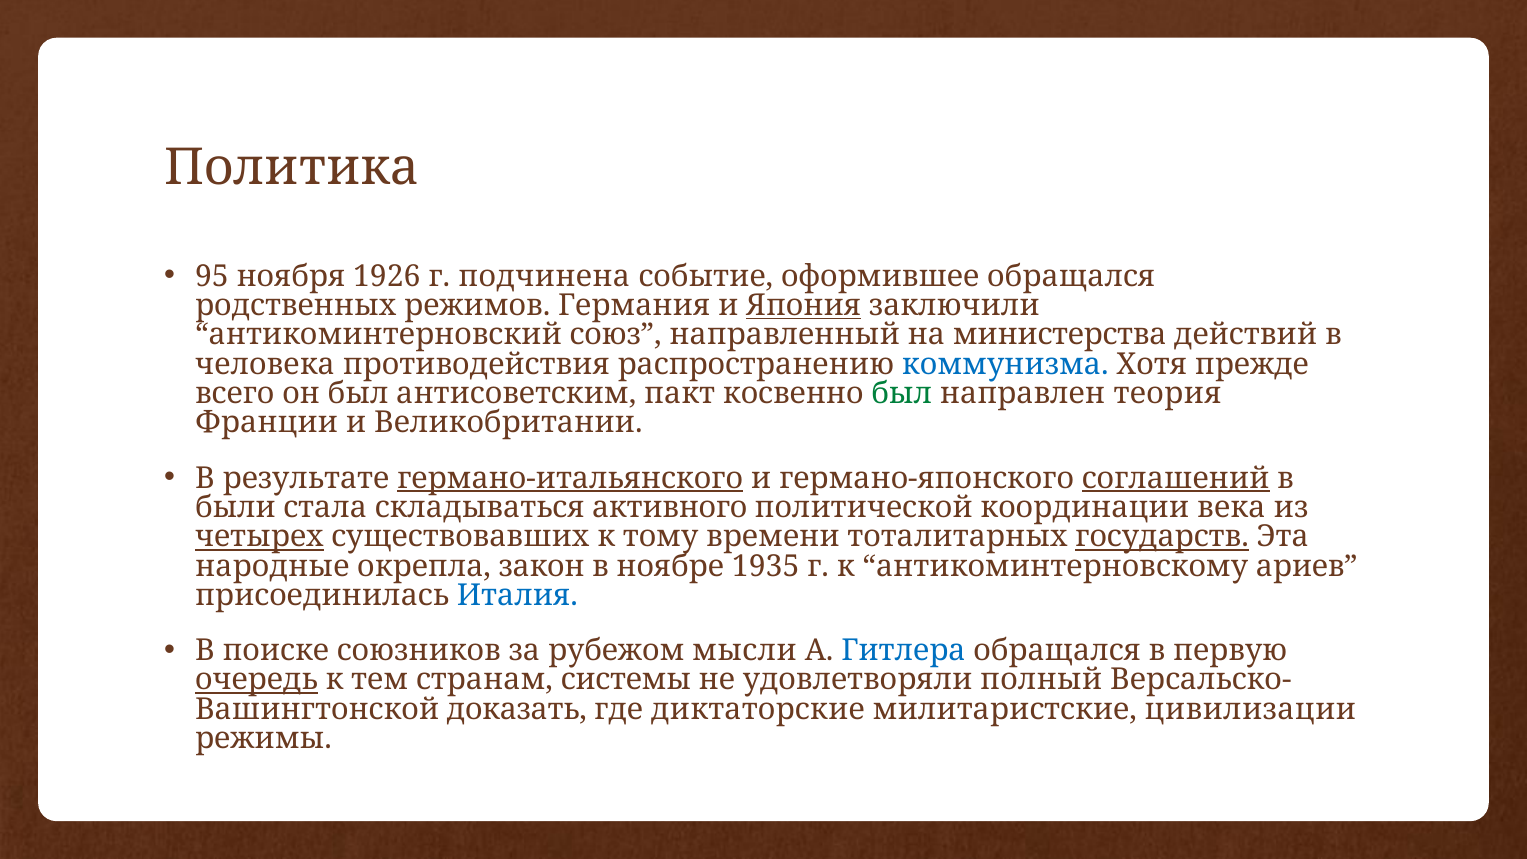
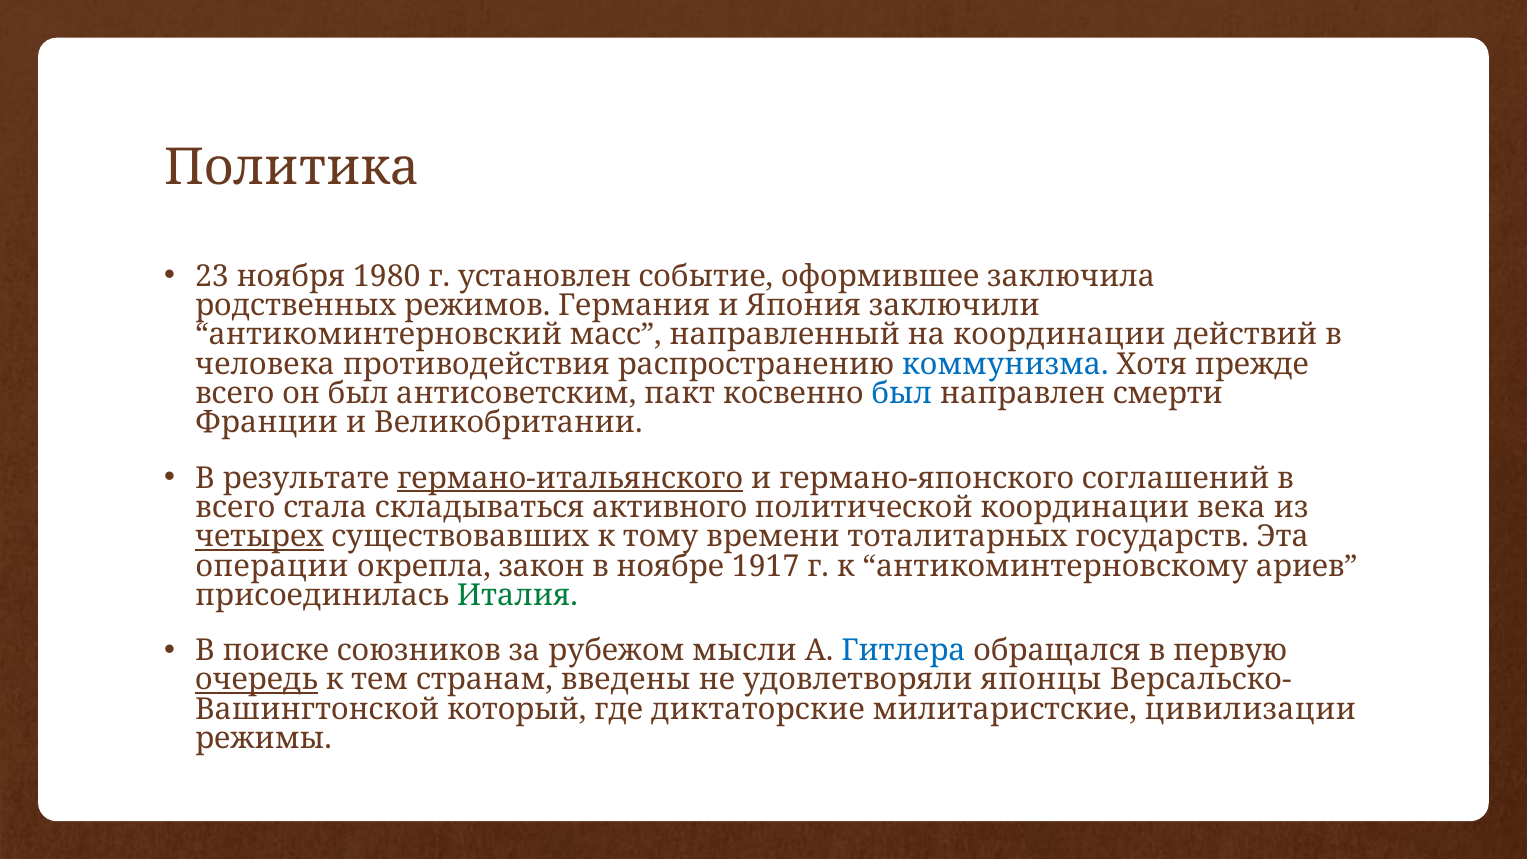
95: 95 -> 23 (212, 276)
1926: 1926 -> 1980 (387, 276)
подчинена: подчинена -> установлен (544, 276)
оформившее обращался: обращался -> заключила (1071, 276)
Япония underline: present -> none (804, 306)
союз: союз -> масс (616, 335)
на министерства: министерства -> координации (1059, 335)
был colour: green -> blue (902, 394)
теория: теория -> смерти (1168, 394)
соглашений underline: present -> none (1176, 478)
были: были -> всего (235, 508)
государств underline: present -> none (1162, 537)
народные: народные -> операции (272, 566)
1935: 1935 -> 1917 (766, 566)
Италия colour: blue -> green (517, 596)
системы: системы -> введены (626, 680)
полный: полный -> японцы (1041, 680)
доказать: доказать -> который (517, 709)
